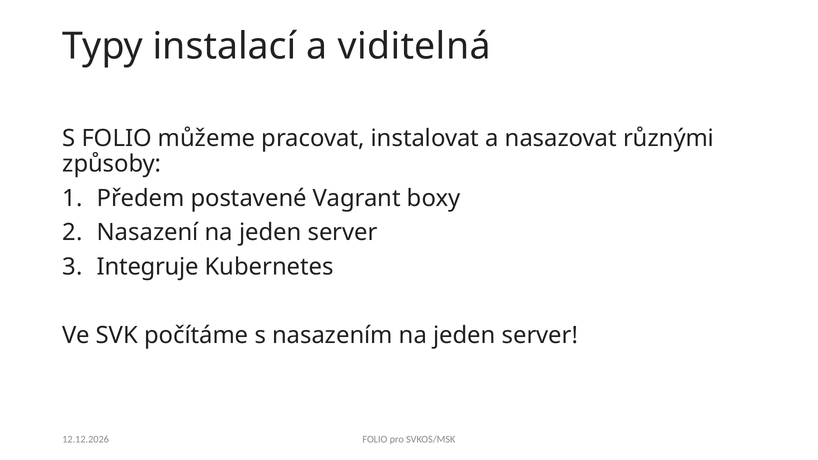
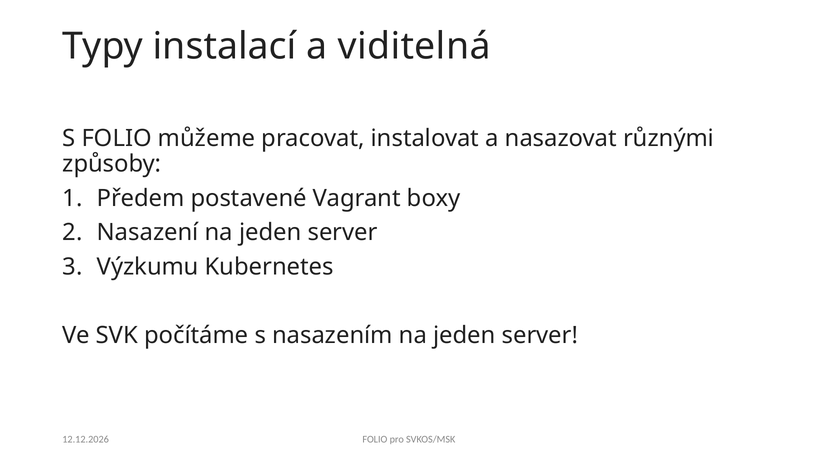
Integruje: Integruje -> Výzkumu (148, 267)
